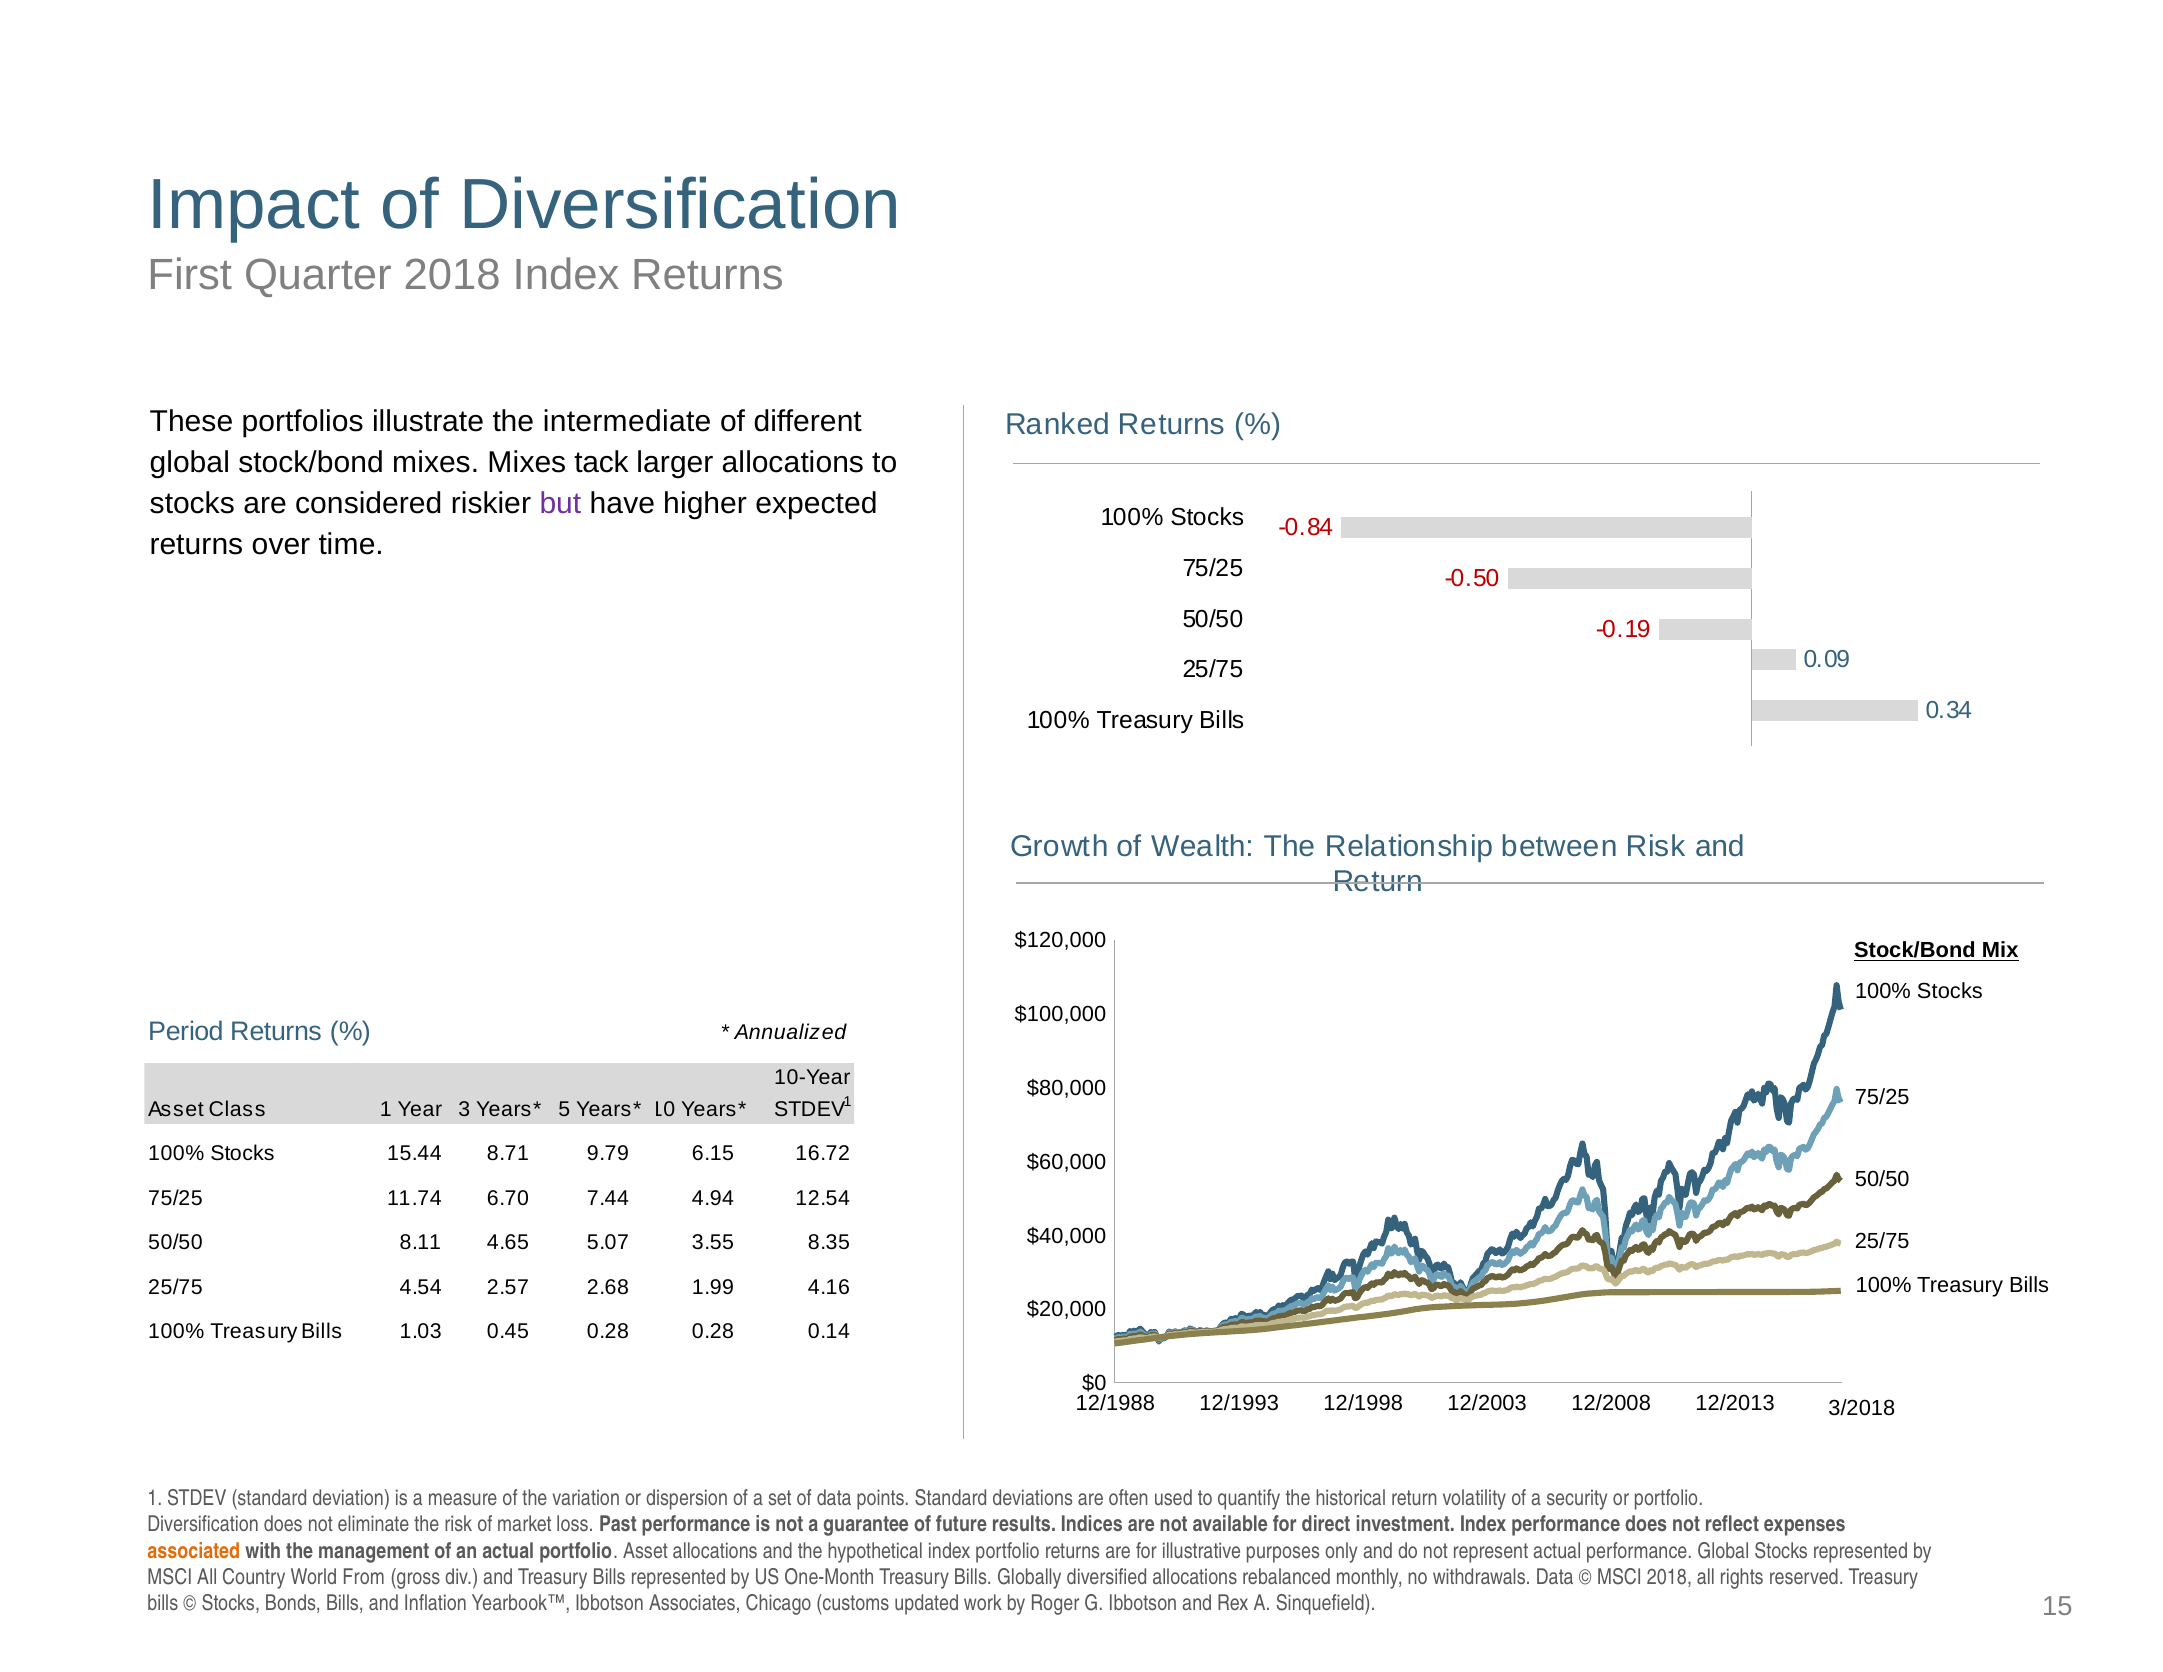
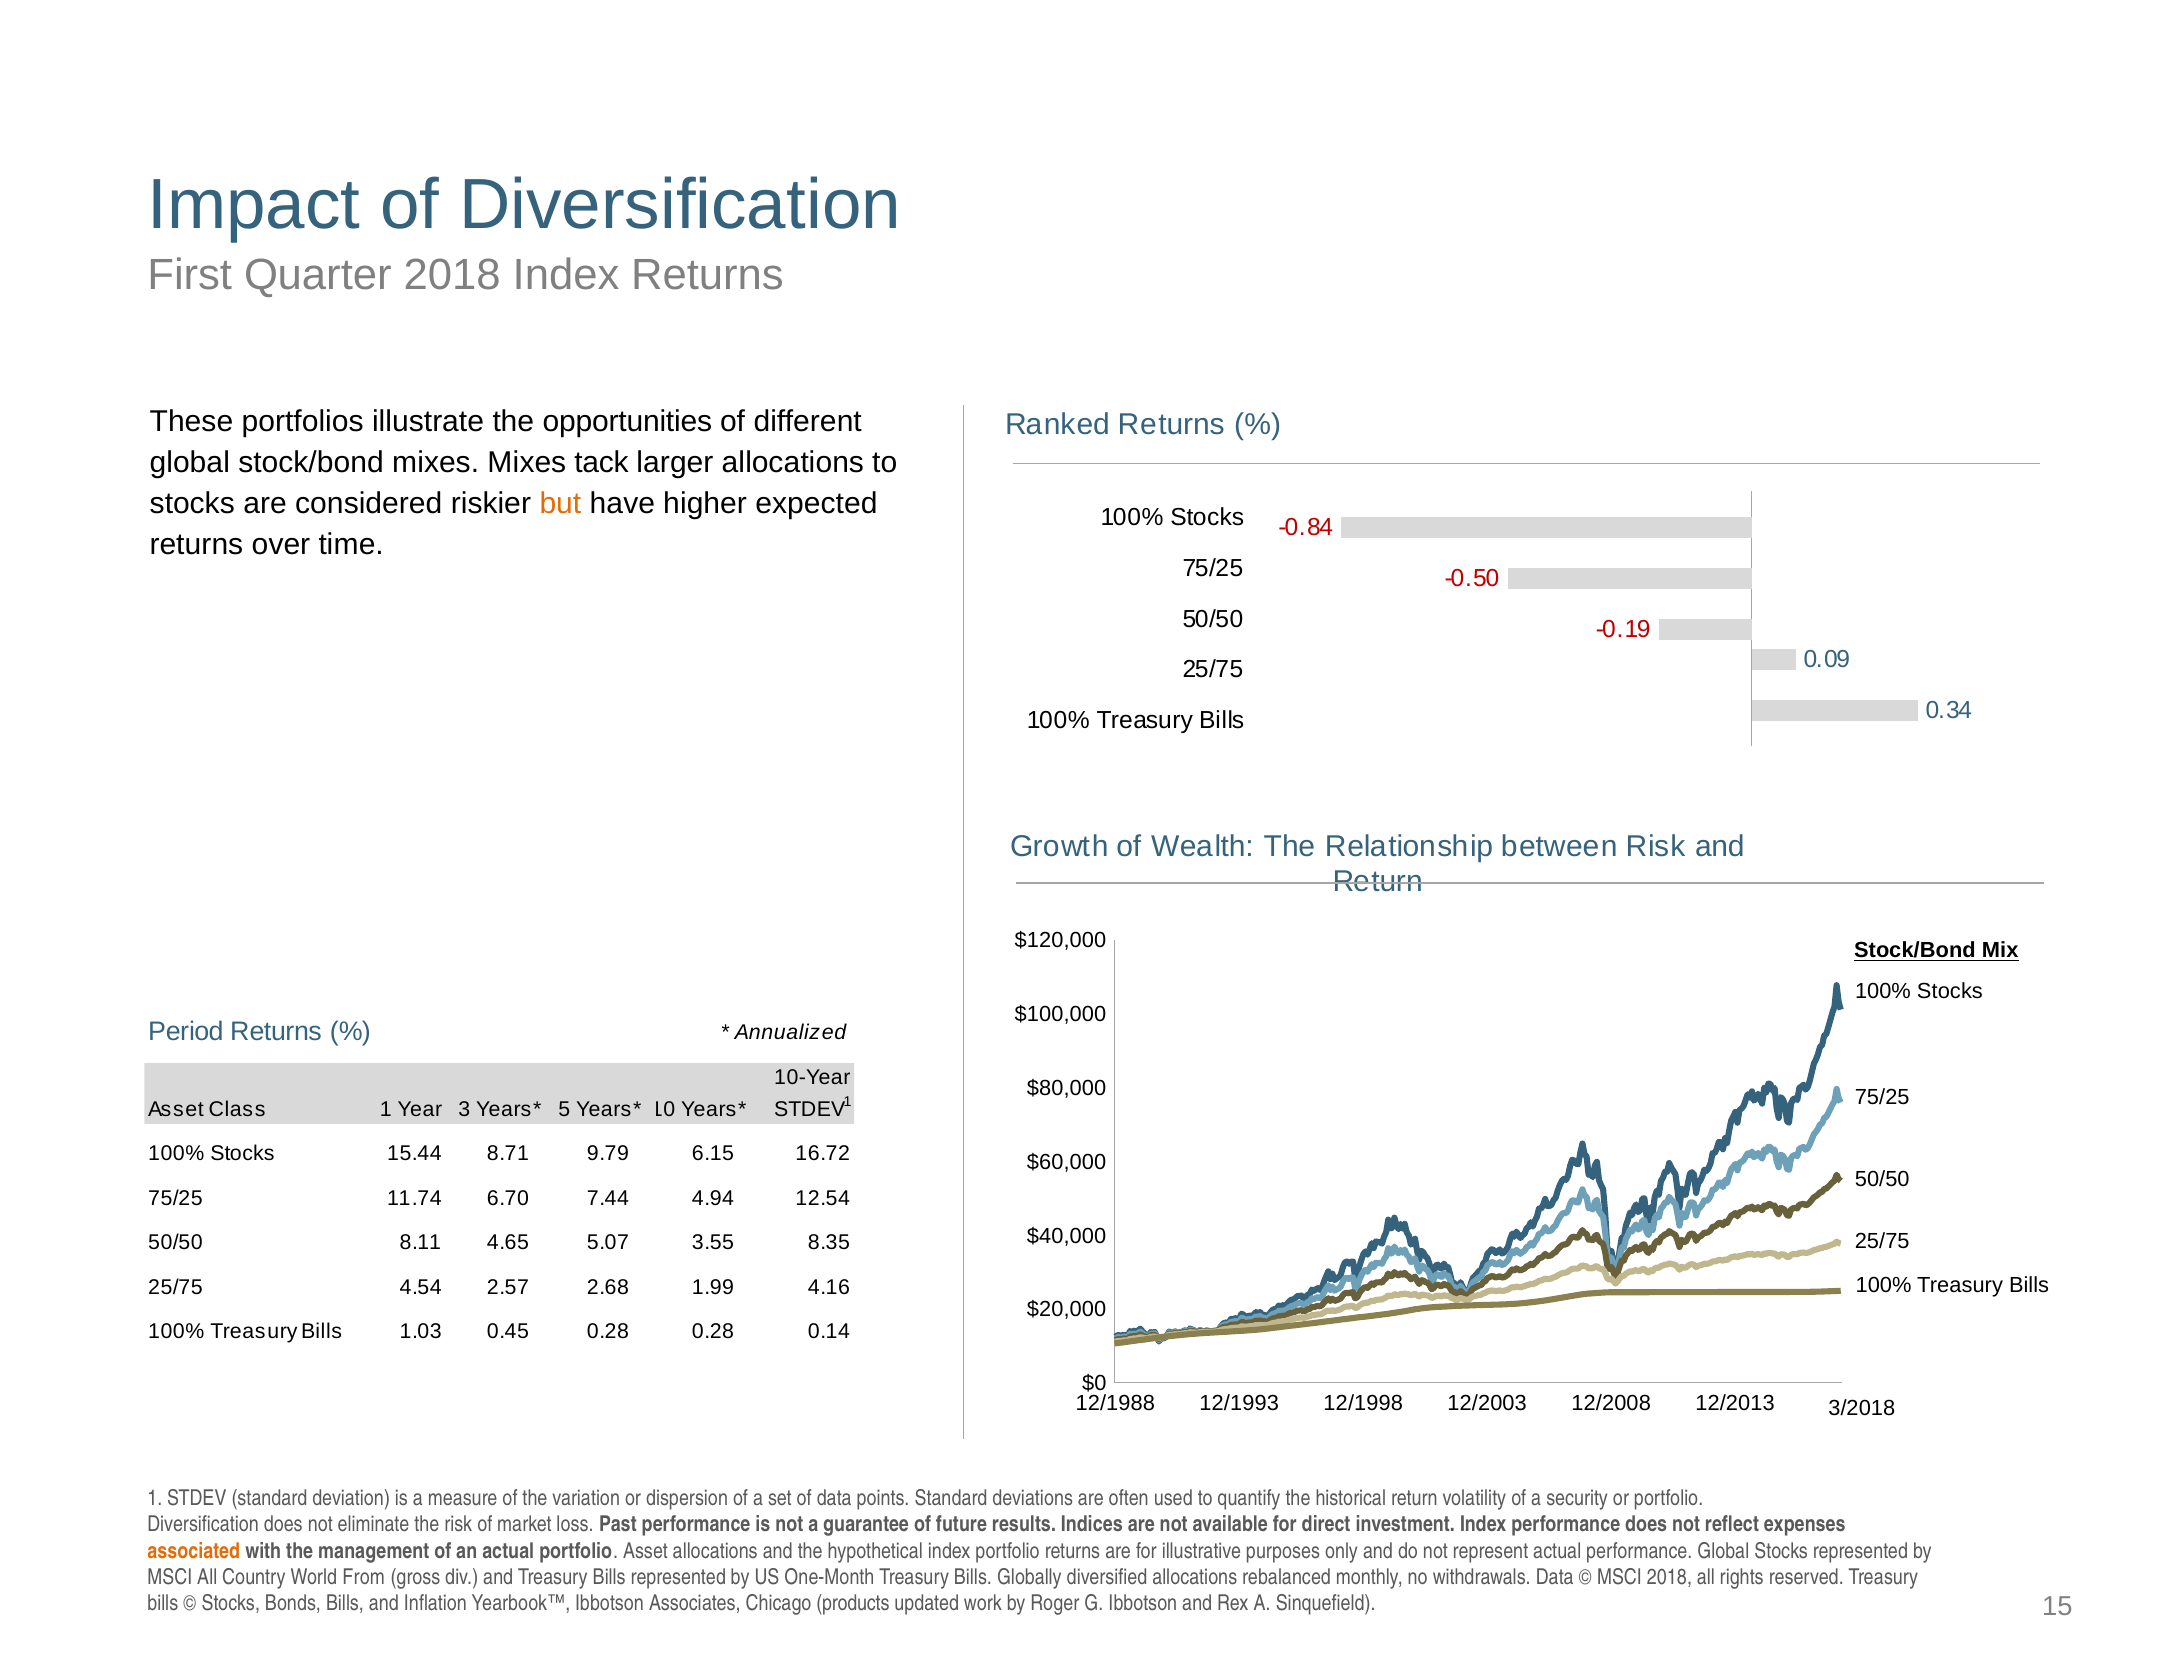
intermediate: intermediate -> opportunities (627, 422)
but colour: purple -> orange (560, 504)
customs: customs -> products (853, 1603)
